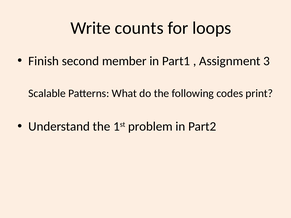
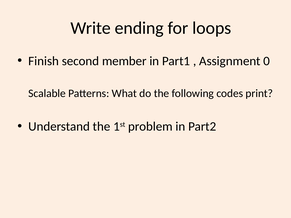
counts: counts -> ending (139, 28)
3: 3 -> 0 (267, 61)
